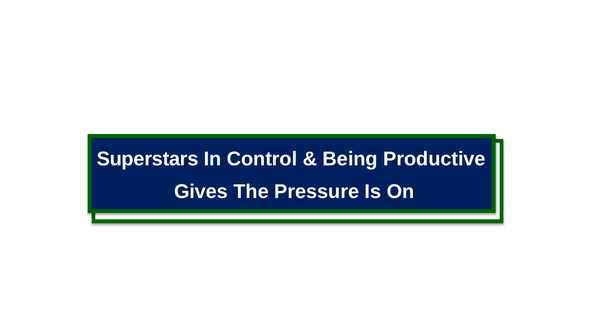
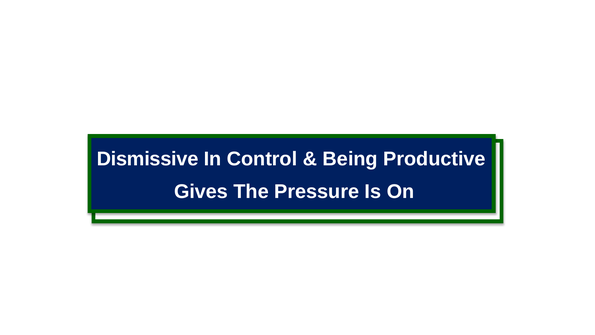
Superstars: Superstars -> Dismissive (148, 159)
